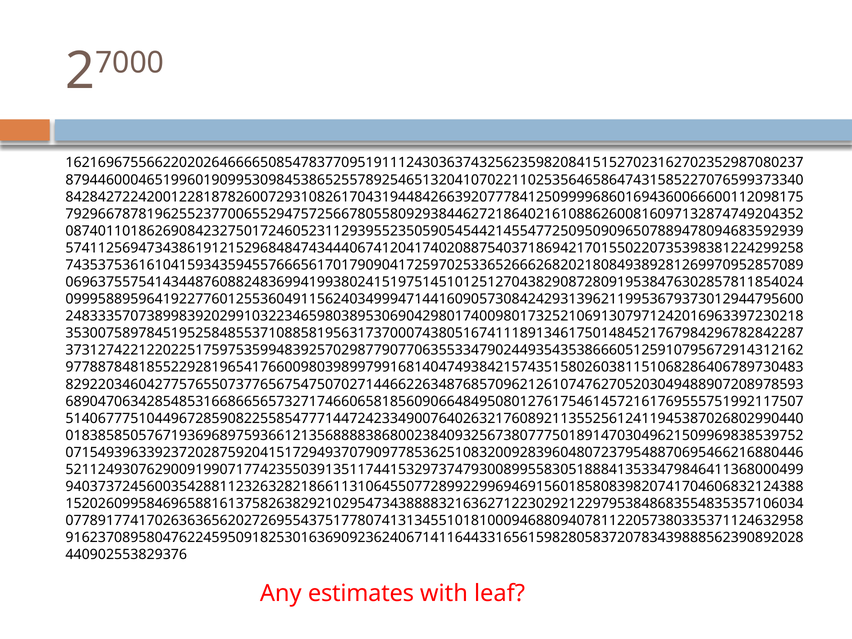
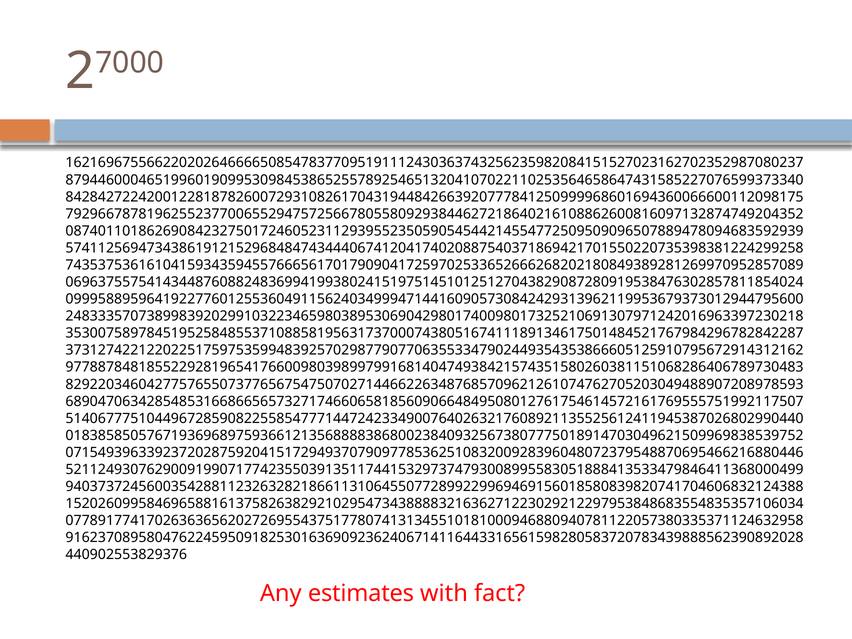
leaf: leaf -> fact (500, 593)
